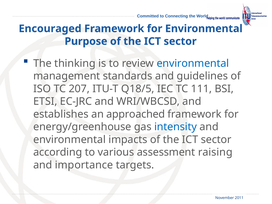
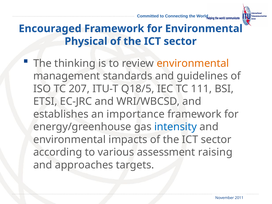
Purpose: Purpose -> Physical (86, 41)
environmental colour: blue -> orange (193, 63)
approached: approached -> importance (136, 114)
importance: importance -> approaches (84, 165)
